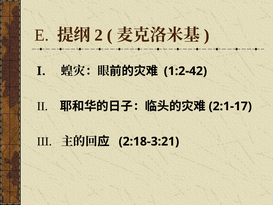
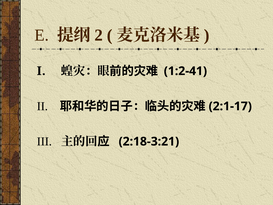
1:2-42: 1:2-42 -> 1:2-41 (185, 71)
